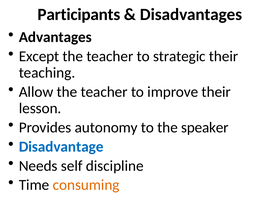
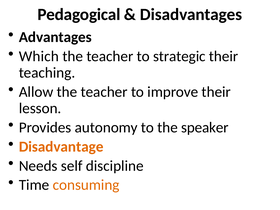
Participants: Participants -> Pedagogical (79, 14)
Except: Except -> Which (39, 56)
Disadvantage colour: blue -> orange (61, 147)
